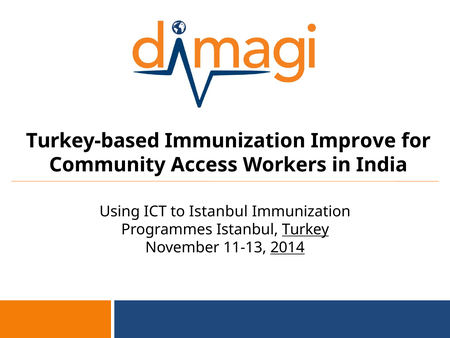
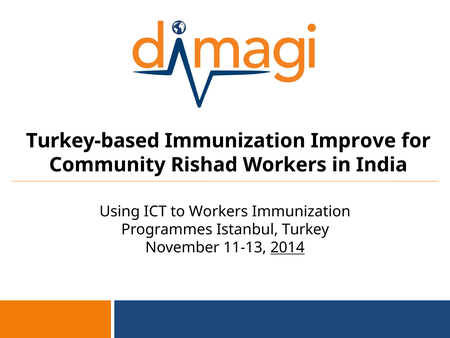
Access: Access -> Rishad (204, 165)
to Istanbul: Istanbul -> Workers (219, 211)
Turkey underline: present -> none (305, 229)
